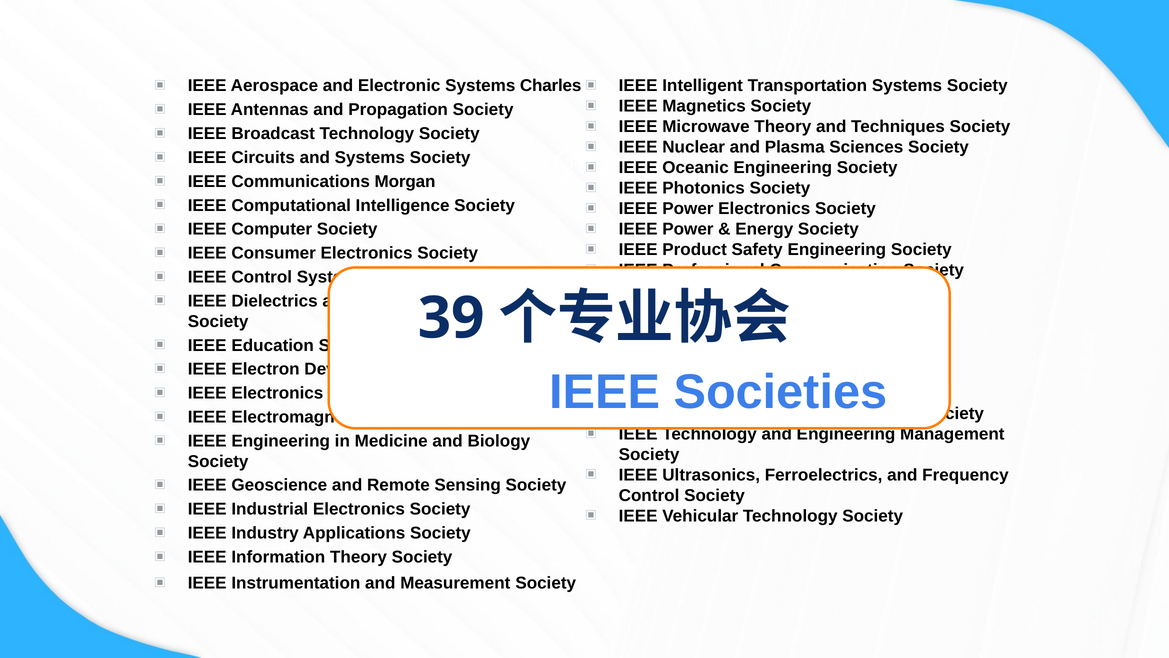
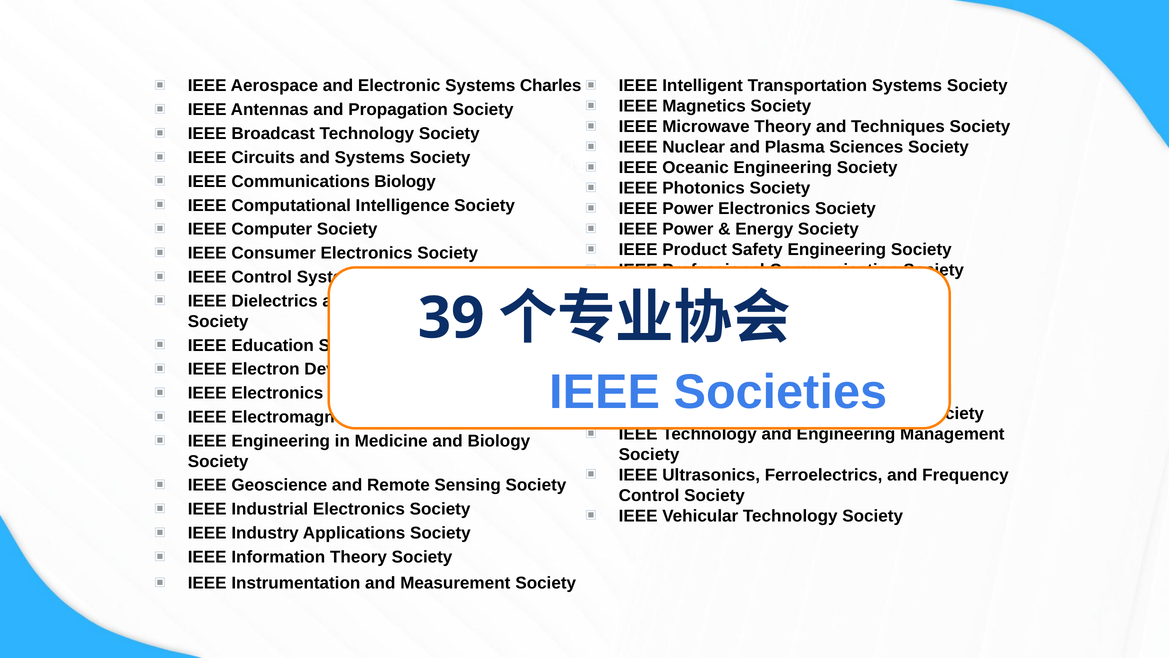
Communications Morgan: Morgan -> Biology (405, 181)
